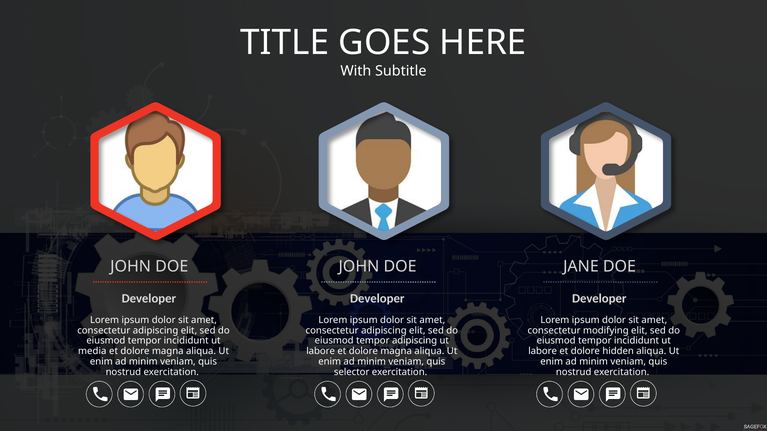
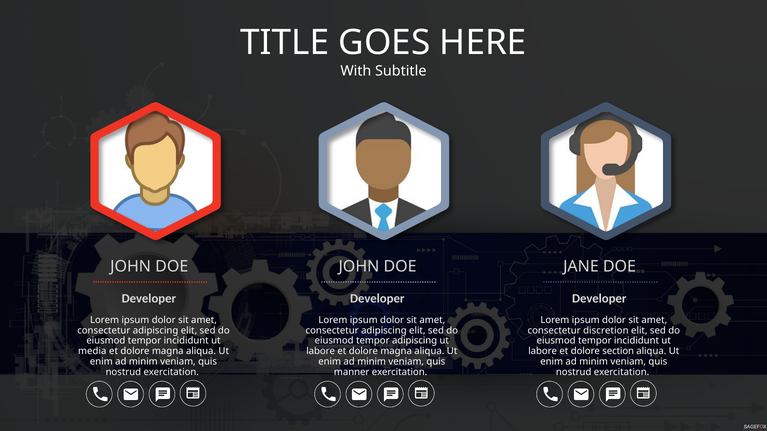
modifying: modifying -> discretion (606, 331)
hidden: hidden -> section (618, 352)
selector: selector -> manner (352, 372)
